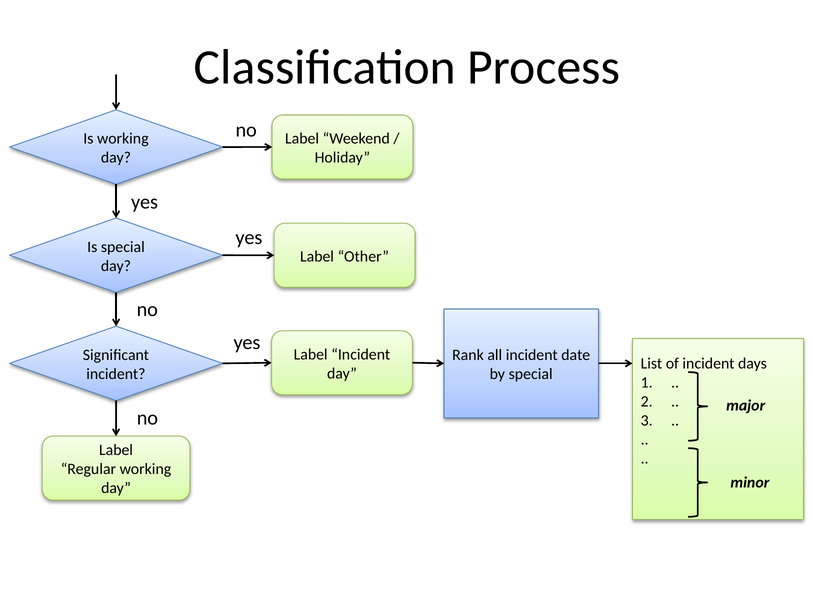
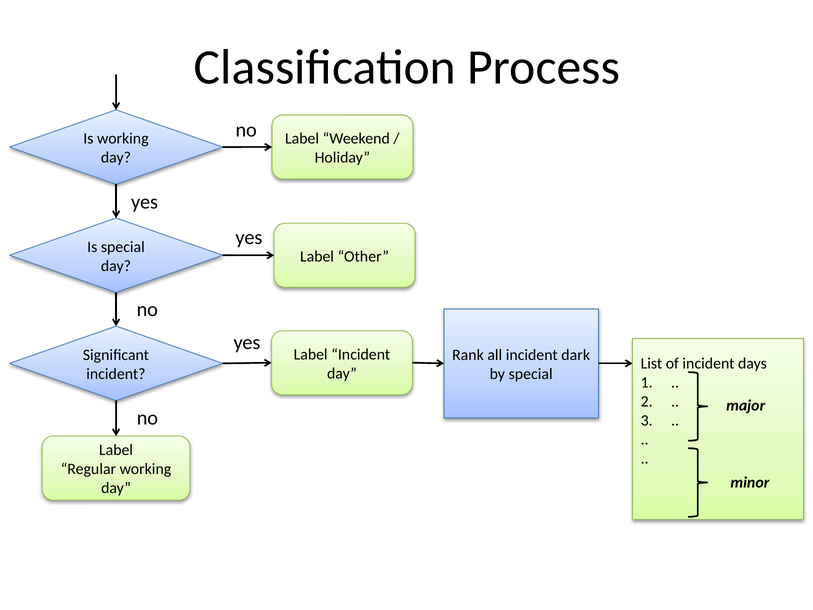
date: date -> dark (576, 355)
